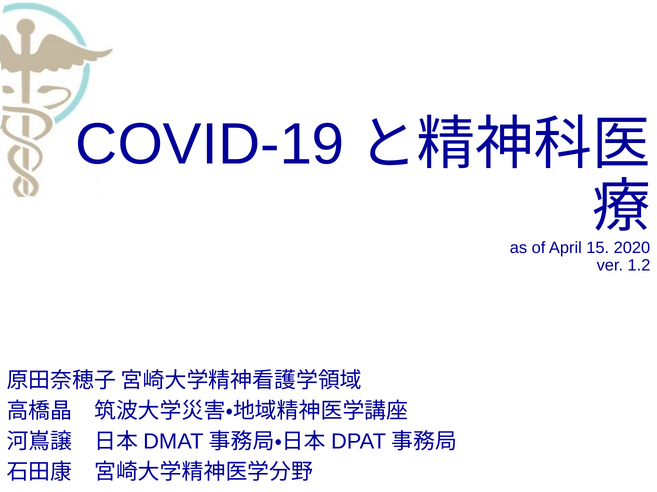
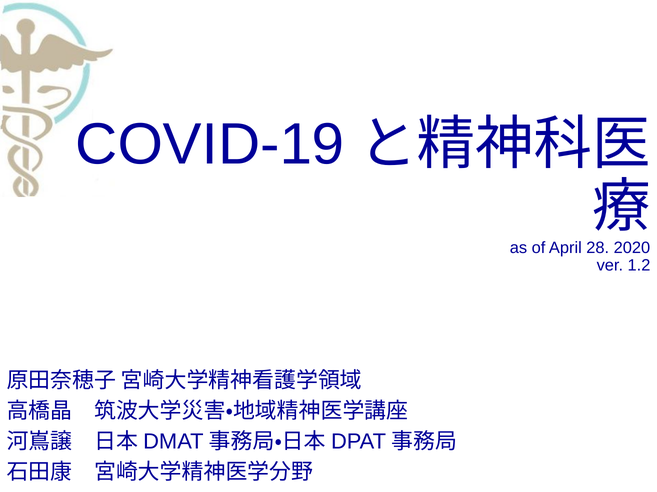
15: 15 -> 28 (598, 248)
